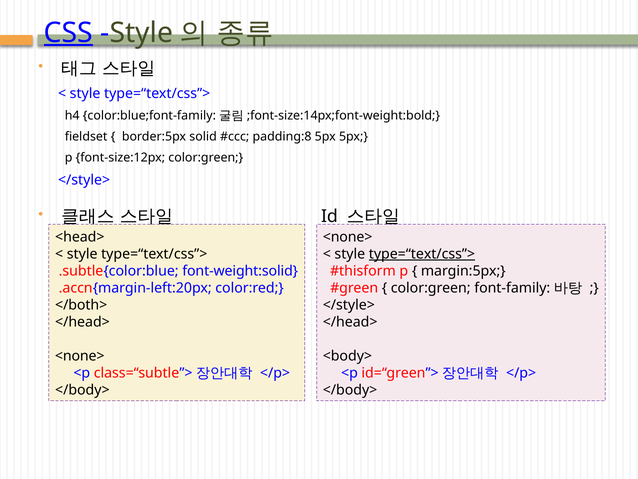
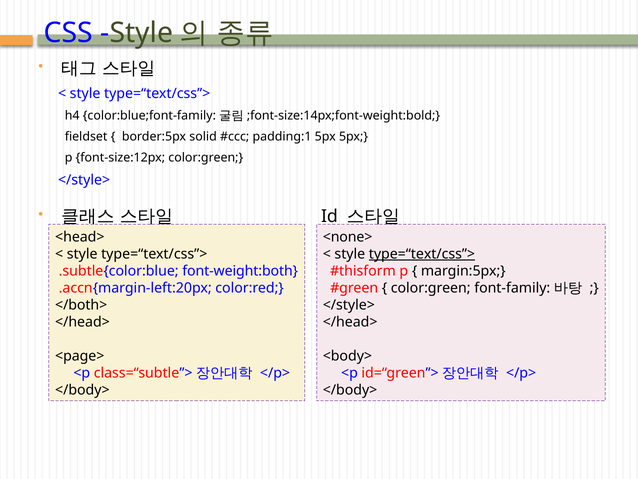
CSS underline: present -> none (68, 33)
padding:8: padding:8 -> padding:1 (282, 137)
font-weight:solid: font-weight:solid -> font-weight:both (240, 271)
<none>: <none> -> <page> (80, 356)
